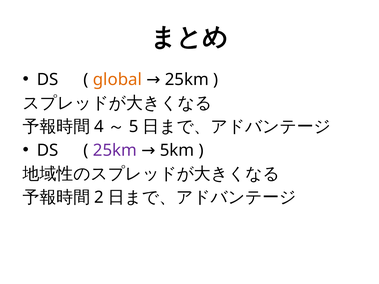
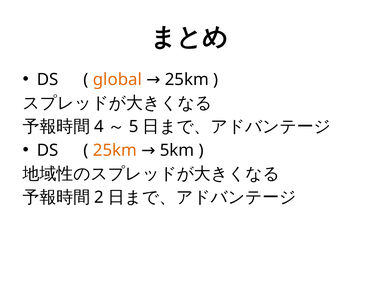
25km colour: purple -> orange (115, 150)
